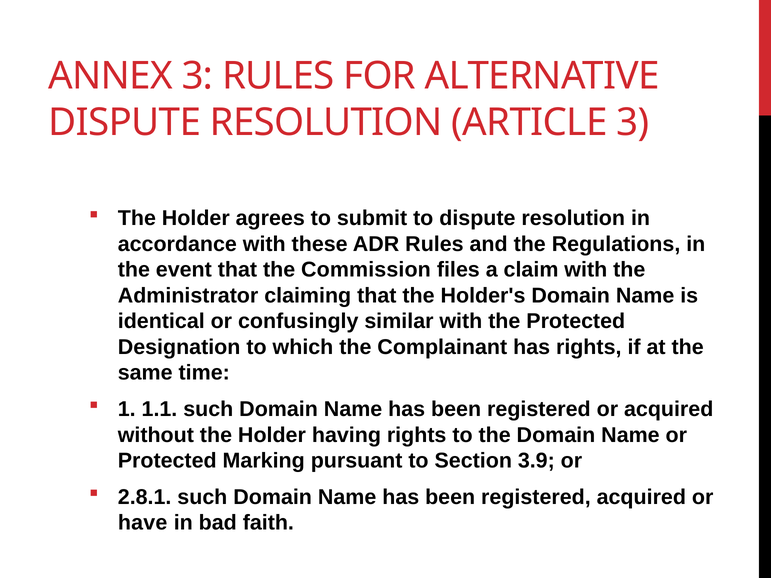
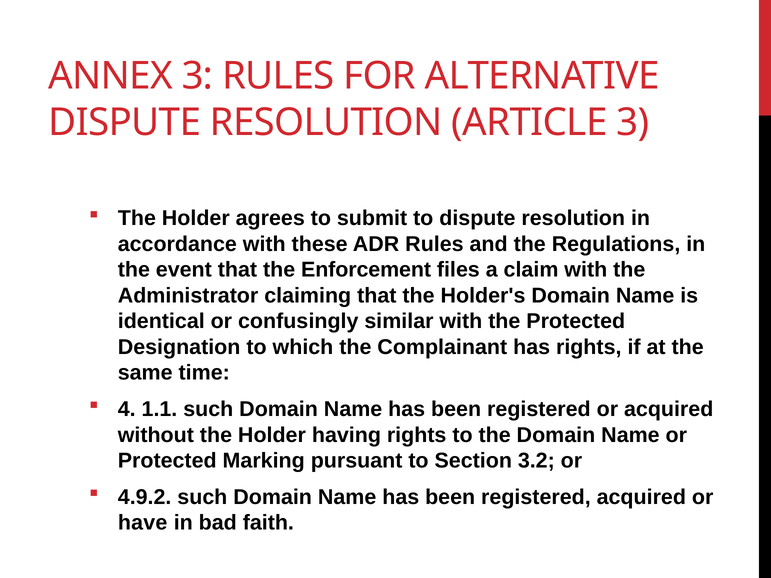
Commission: Commission -> Enforcement (366, 270)
1: 1 -> 4 (127, 409)
3.9: 3.9 -> 3.2 (536, 461)
2.8.1: 2.8.1 -> 4.9.2 (145, 497)
